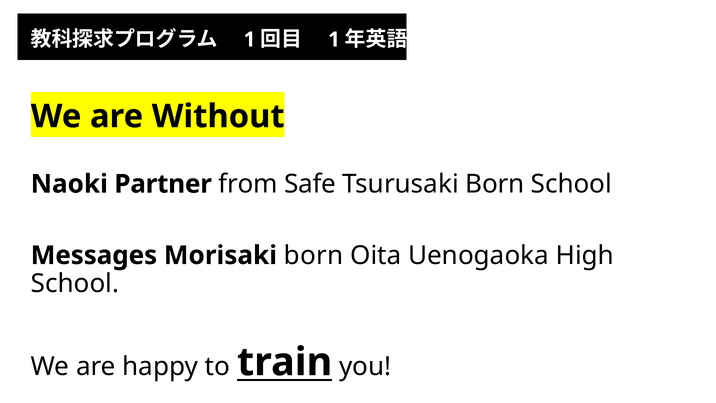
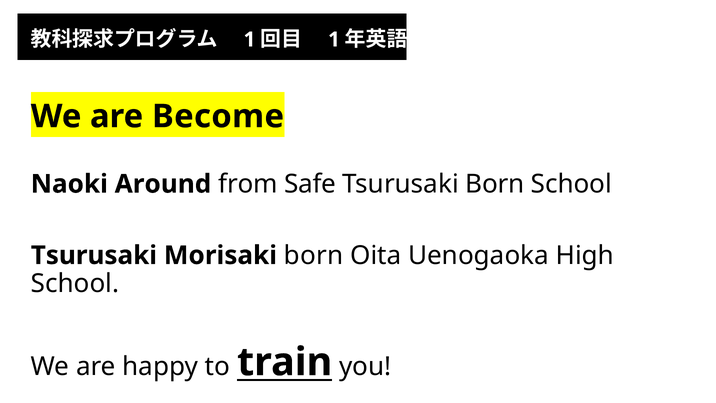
Without: Without -> Become (218, 116)
Partner: Partner -> Around (163, 184)
Messages: Messages -> Tsurusaki (94, 255)
